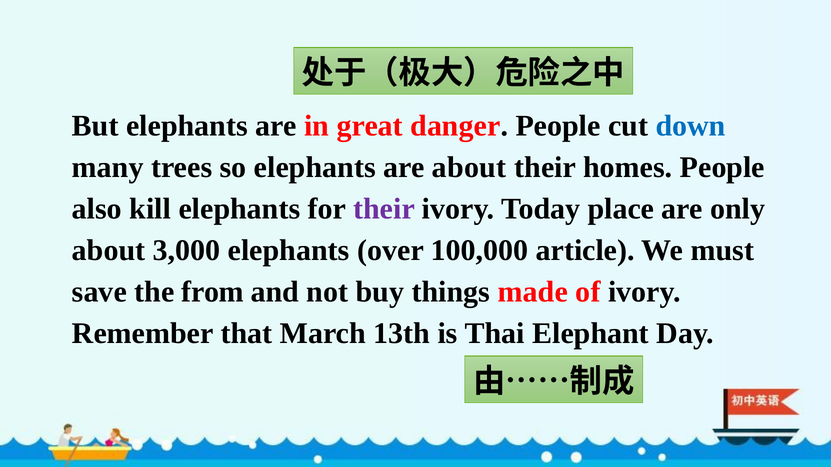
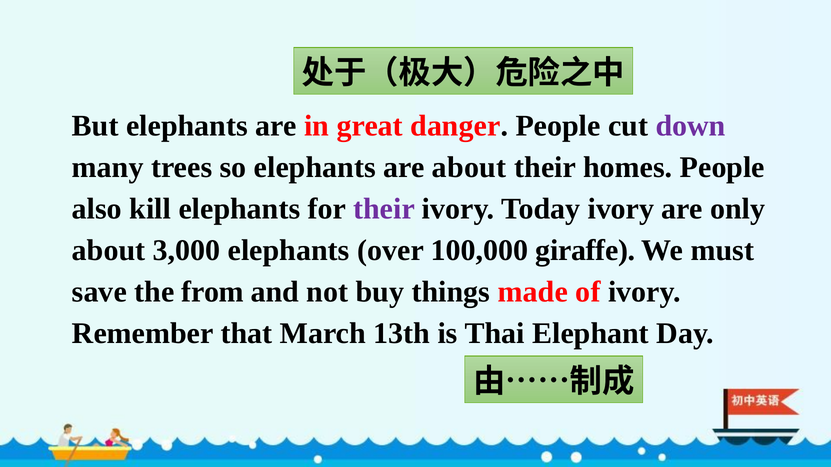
down colour: blue -> purple (691, 126)
Today place: place -> ivory (621, 209)
article: article -> giraffe (585, 251)
